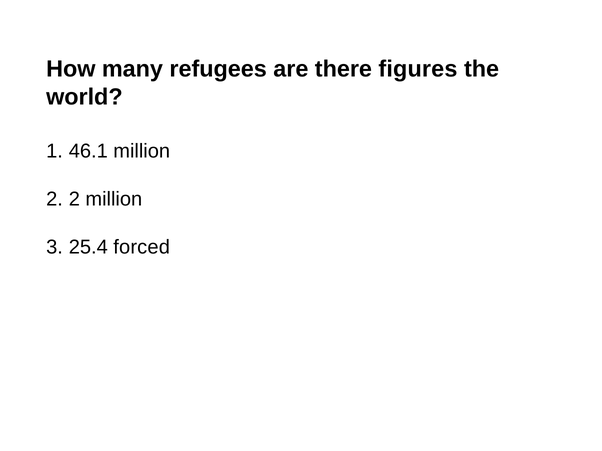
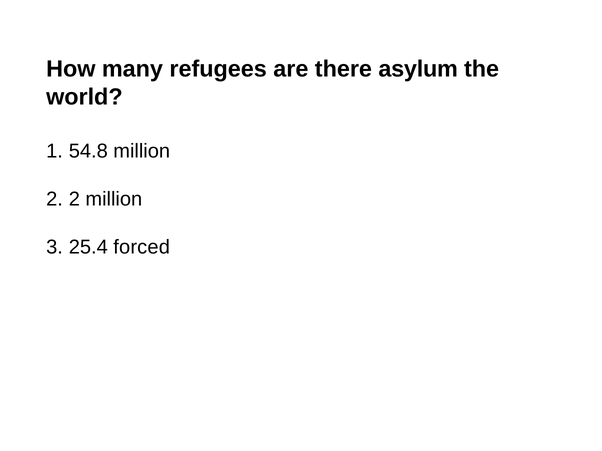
figures: figures -> asylum (418, 69)
46.1: 46.1 -> 54.8 (88, 151)
